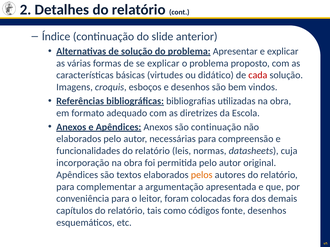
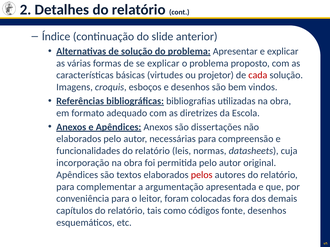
didático: didático -> projetor (216, 75)
são continuação: continuação -> dissertações (216, 127)
pelos colour: orange -> red (202, 175)
